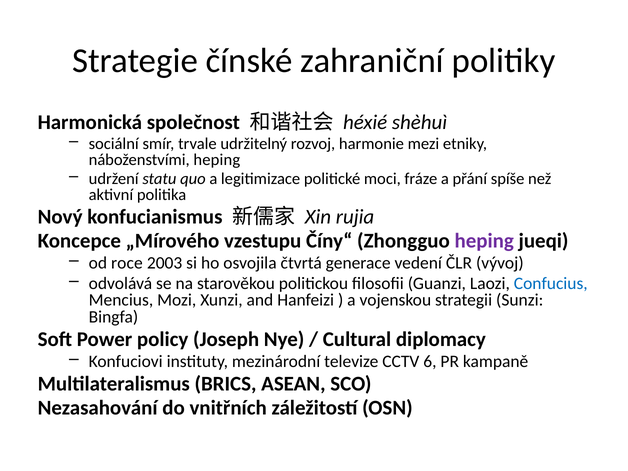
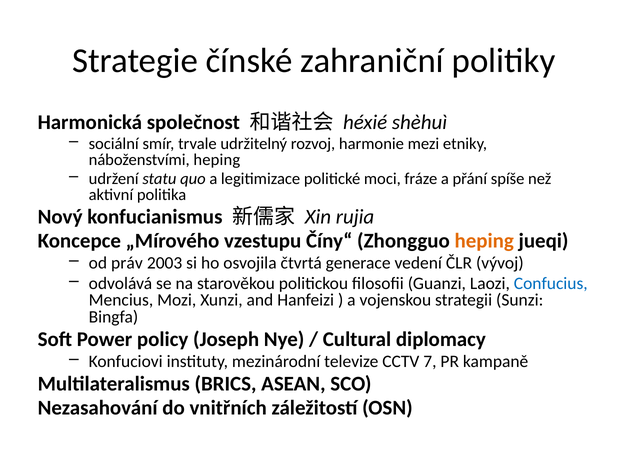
heping colour: purple -> orange (484, 241)
roce: roce -> práv (127, 263)
6: 6 -> 7 (430, 361)
